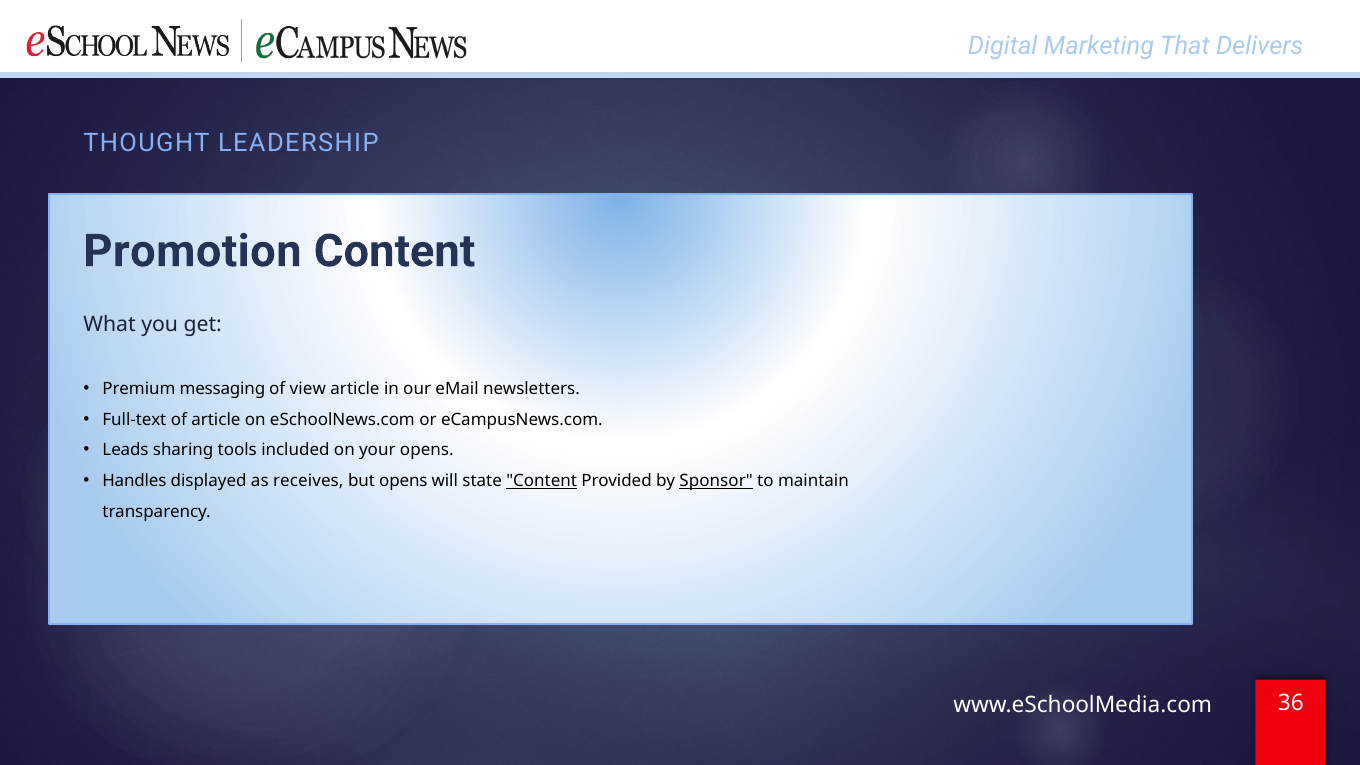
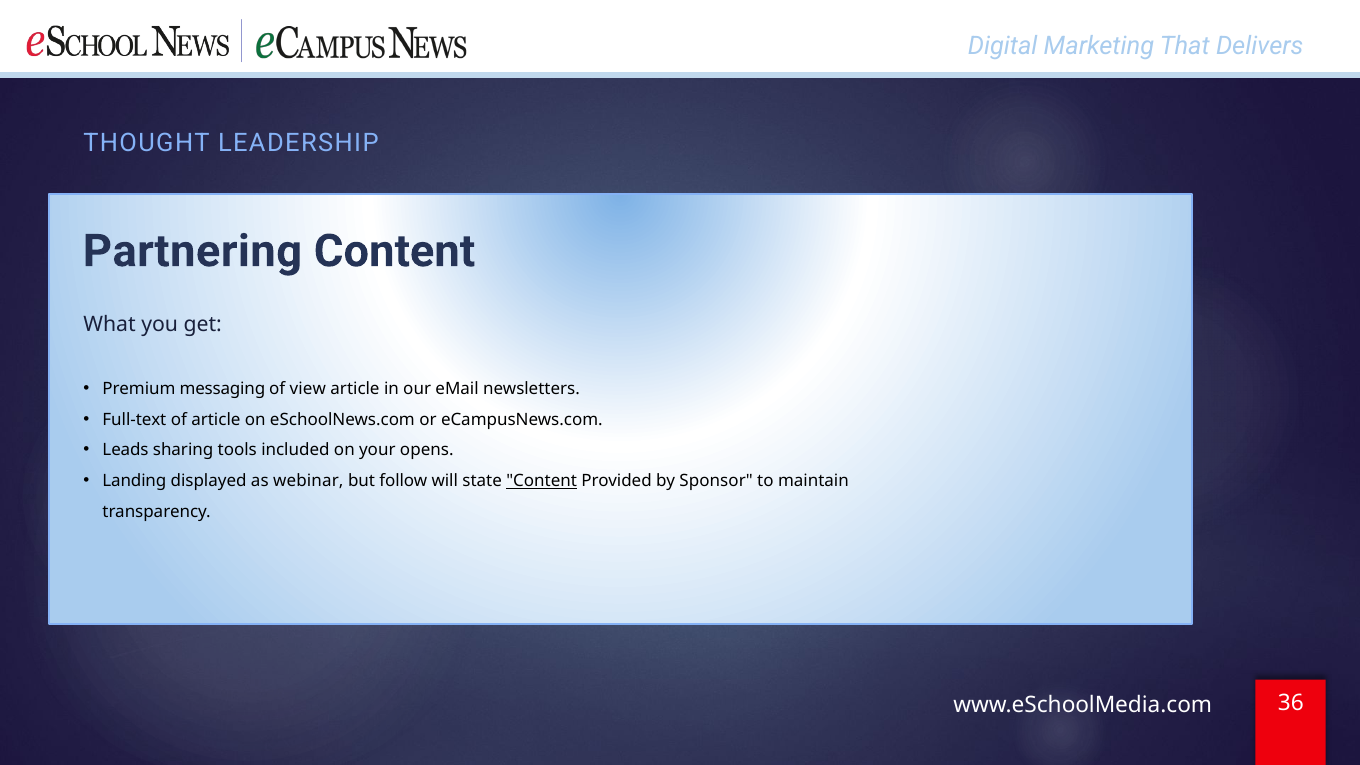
Promotion: Promotion -> Partnering (192, 251)
Handles: Handles -> Landing (134, 481)
receives: receives -> webinar (308, 481)
but opens: opens -> follow (403, 481)
Sponsor underline: present -> none (716, 481)
